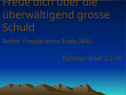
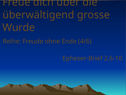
Schuld: Schuld -> Wurde (19, 27)
